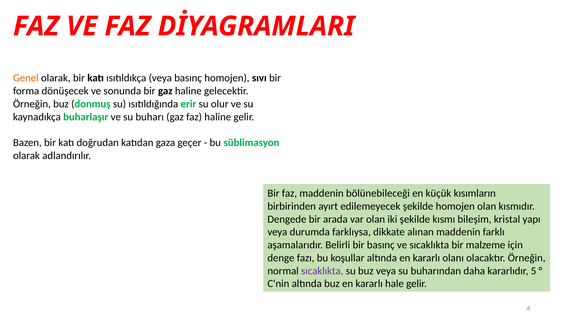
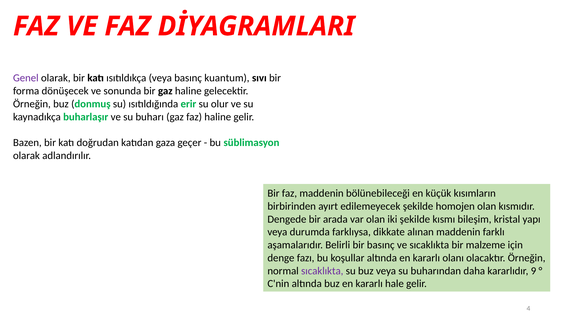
Genel colour: orange -> purple (26, 78)
basınç homojen: homojen -> kuantum (227, 78)
5: 5 -> 9 (533, 271)
